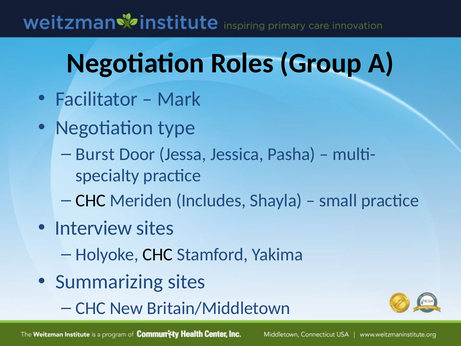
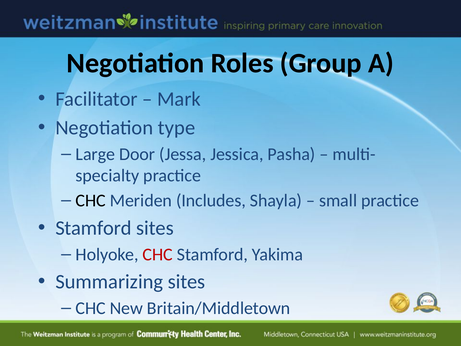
Burst: Burst -> Large (95, 154)
Interview: Interview -> Stamford (94, 228)
CHC colour: black -> red (158, 254)
